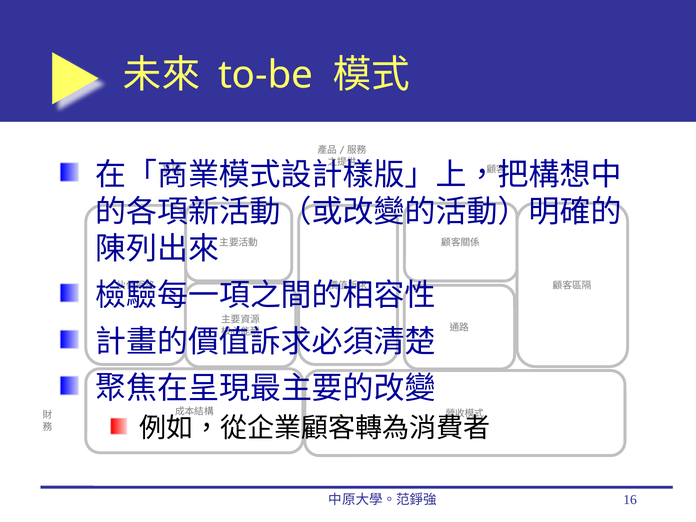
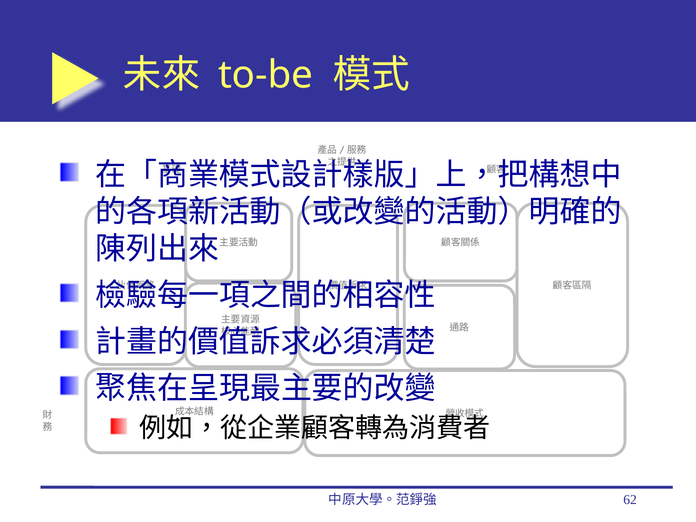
16: 16 -> 62 (630, 500)
